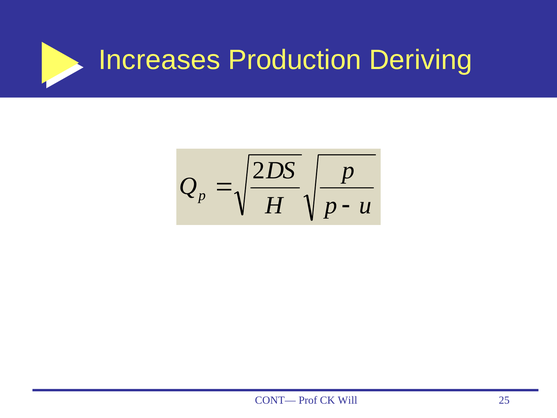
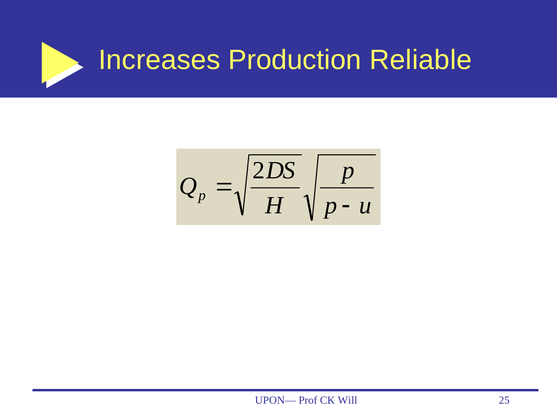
Deriving: Deriving -> Reliable (421, 60)
CONT—: CONT— -> UPON— (275, 400)
